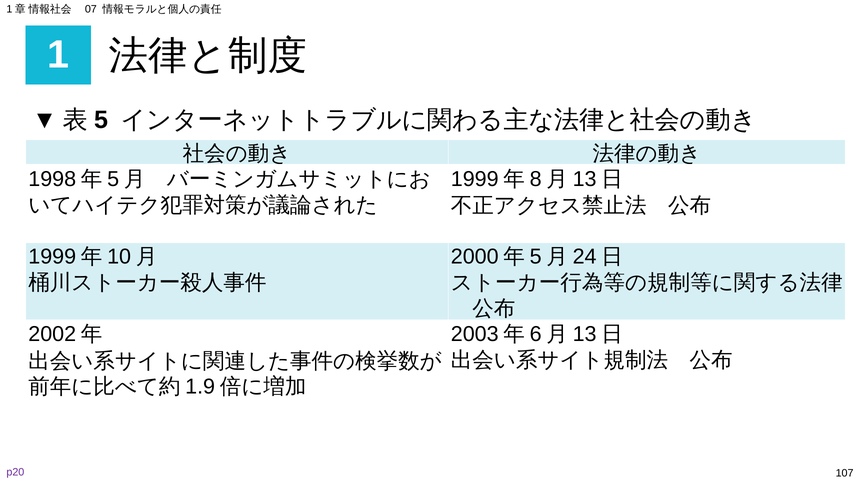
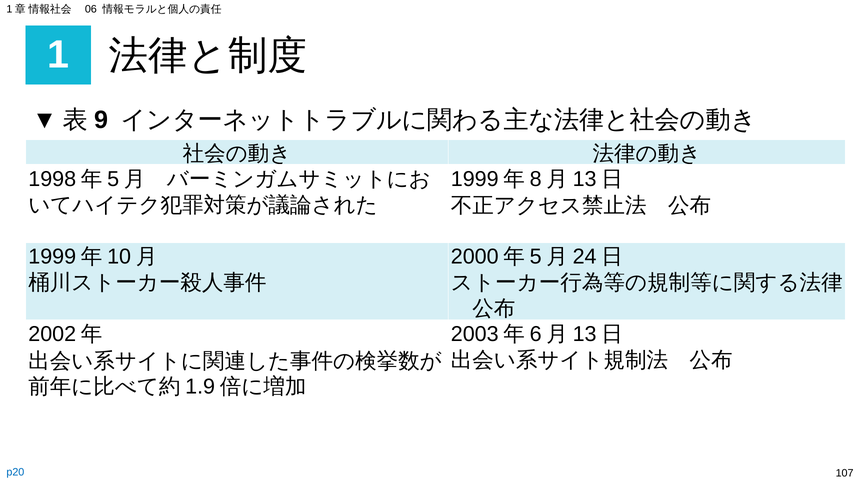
07: 07 -> 06 (91, 9)
5: 5 -> 9 (101, 120)
p20 colour: purple -> blue (15, 472)
